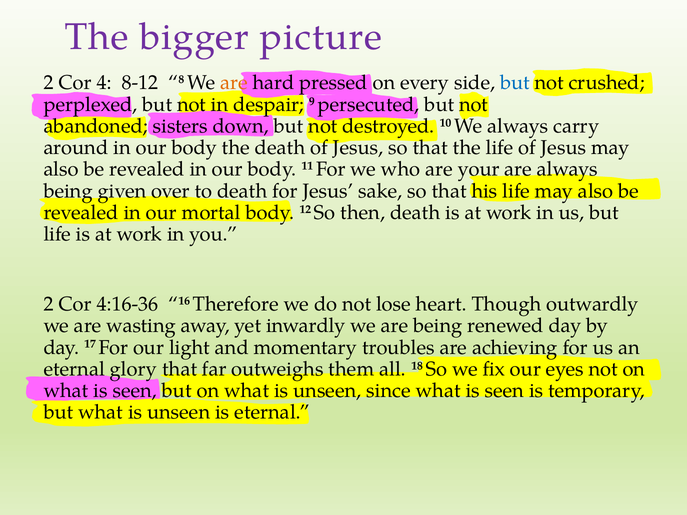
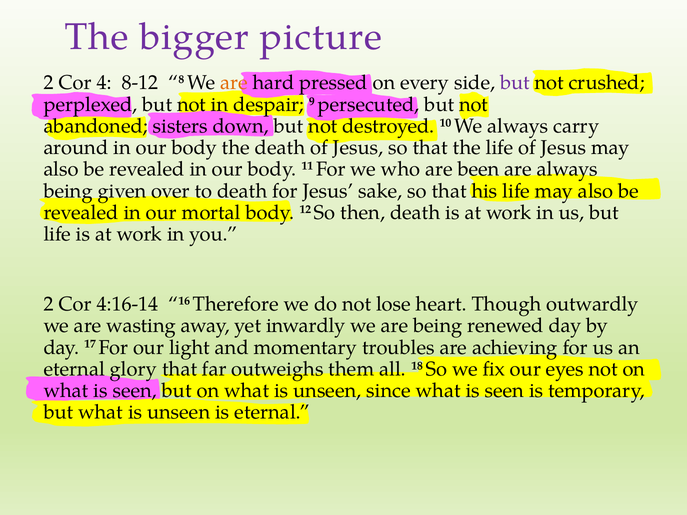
but colour: blue -> purple (515, 83)
your: your -> been (479, 169)
4:16-36: 4:16-36 -> 4:16-14 (127, 304)
